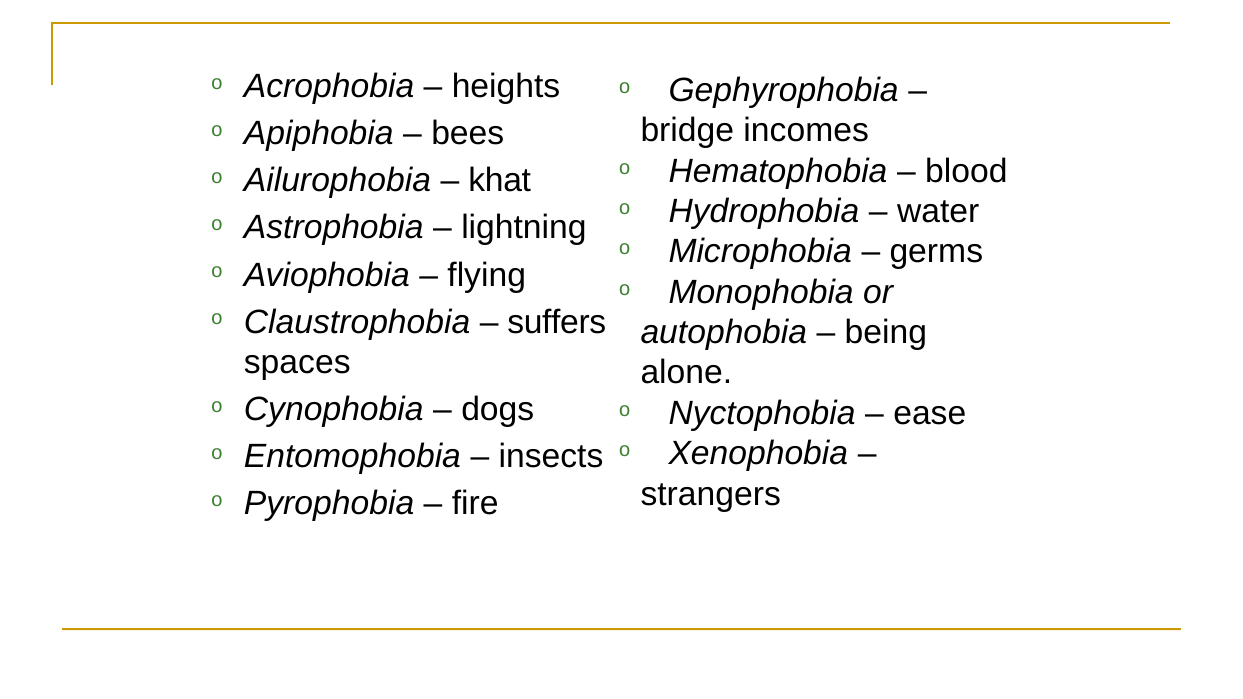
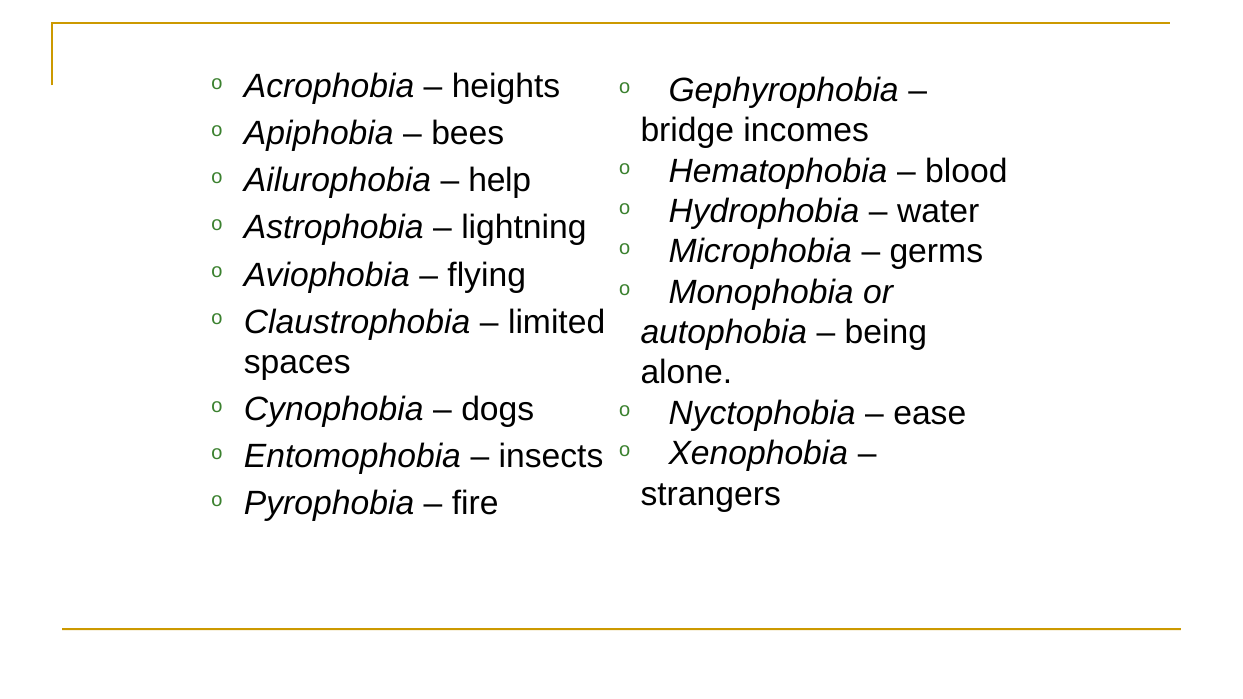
khat: khat -> help (500, 181)
suffers: suffers -> limited (557, 322)
